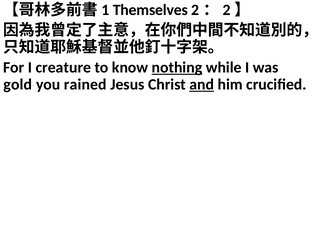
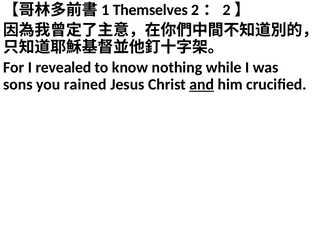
creature: creature -> revealed (63, 68)
nothing underline: present -> none (177, 68)
gold: gold -> sons (18, 85)
